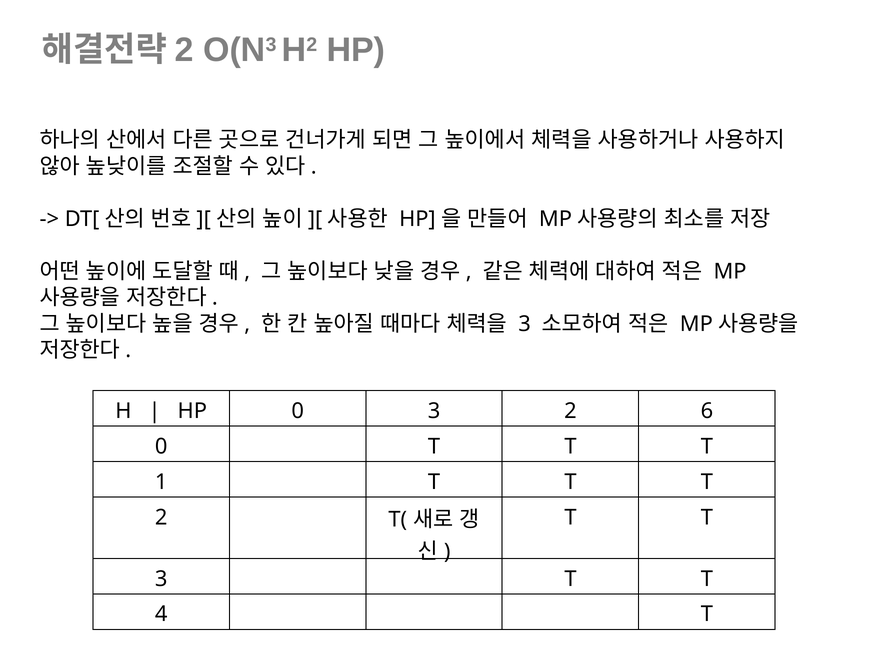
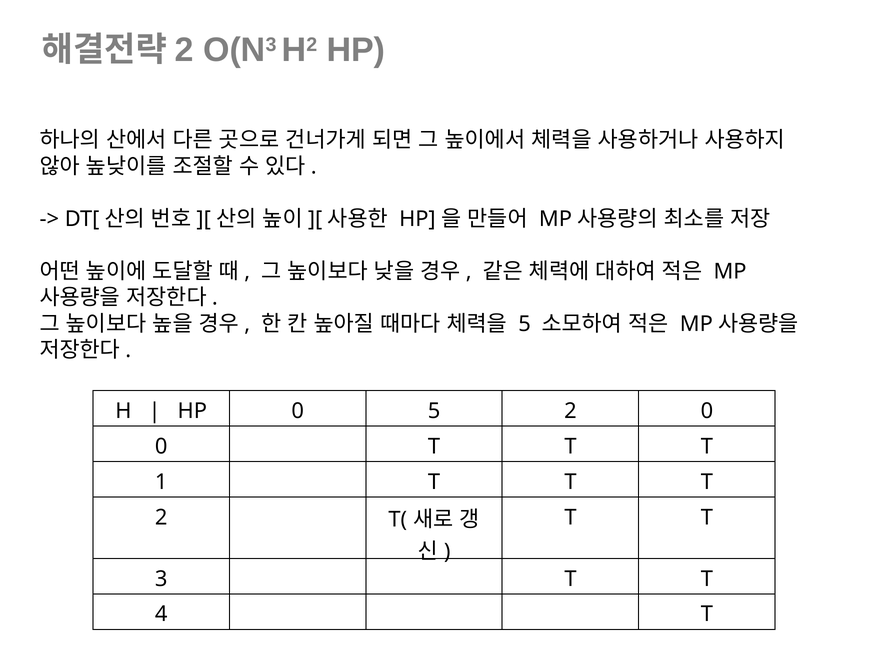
3: 3 -> 5 (525, 324)
0 3: 3 -> 5 (434, 411)
2 6: 6 -> 0 (707, 411)
